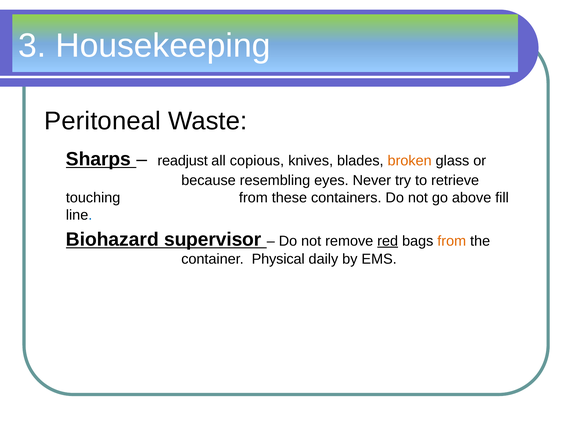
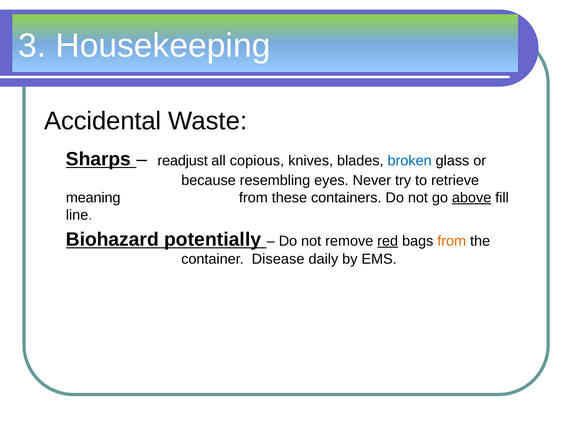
Peritoneal: Peritoneal -> Accidental (103, 121)
broken colour: orange -> blue (410, 161)
touching: touching -> meaning (93, 198)
above underline: none -> present (472, 198)
supervisor: supervisor -> potentially (213, 239)
Physical: Physical -> Disease (278, 259)
